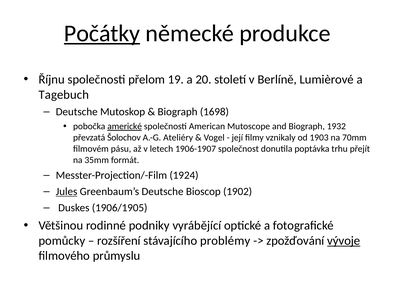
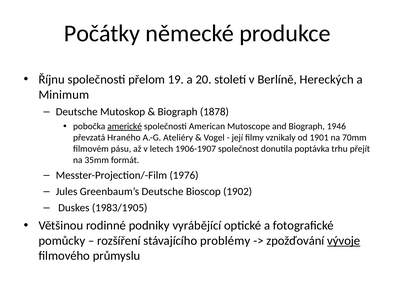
Počátky underline: present -> none (102, 33)
Lumièrové: Lumièrové -> Hereckých (327, 80)
Tagebuch: Tagebuch -> Minimum (64, 95)
1698: 1698 -> 1878 (214, 112)
1932: 1932 -> 1946 (336, 126)
Šolochov: Šolochov -> Hraného (124, 138)
1903: 1903 -> 1901 (319, 138)
1924: 1924 -> 1976 (184, 175)
Jules underline: present -> none (67, 192)
1906/1905: 1906/1905 -> 1983/1905 (120, 208)
